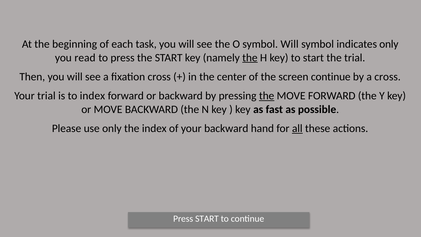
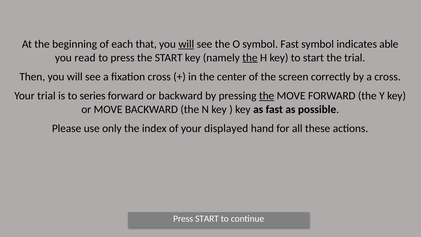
task: task -> that (146, 44)
will underline: none -> present (186, 44)
symbol Will: Will -> Fast (290, 44)
indicates only: only -> able (389, 44)
screen continue: continue -> correctly (331, 77)
to index: index -> series (93, 96)
your backward: backward -> displayed (226, 128)
all underline: present -> none (297, 128)
